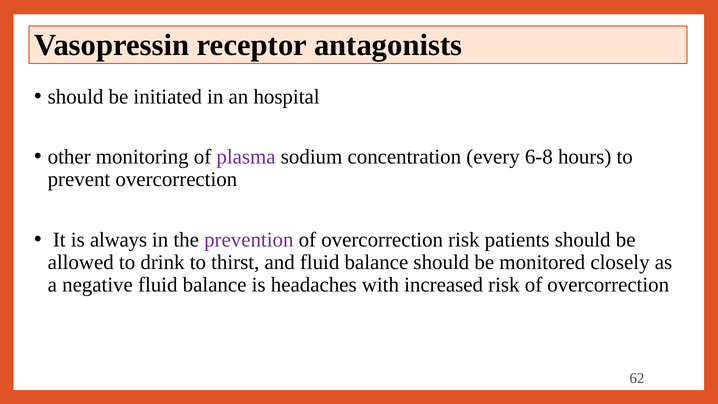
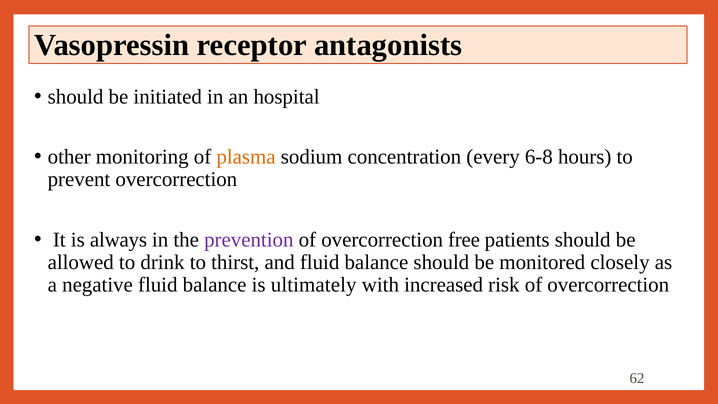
plasma colour: purple -> orange (246, 157)
overcorrection risk: risk -> free (464, 240)
headaches: headaches -> ultimately (314, 285)
